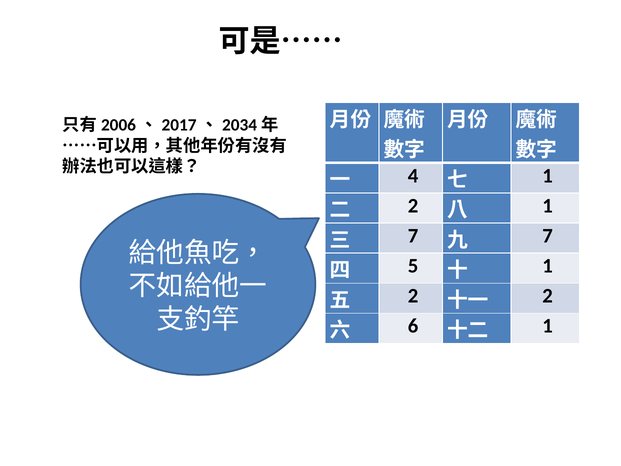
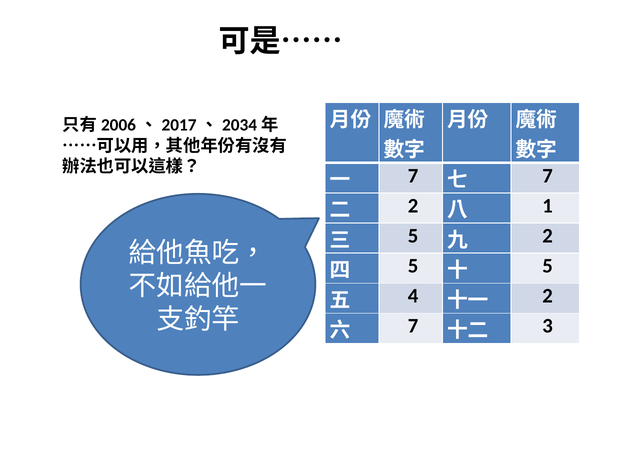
4: 4 -> 7 (413, 176)
1: 1 -> 7 (548, 176)
7: 7 -> 5 (413, 236)
7: 7 -> 2 (548, 236)
1: 1 -> 5 (548, 266)
2: 2 -> 4 (413, 296)
6: 6 -> 7 (413, 326)
1: 1 -> 3 (548, 326)
